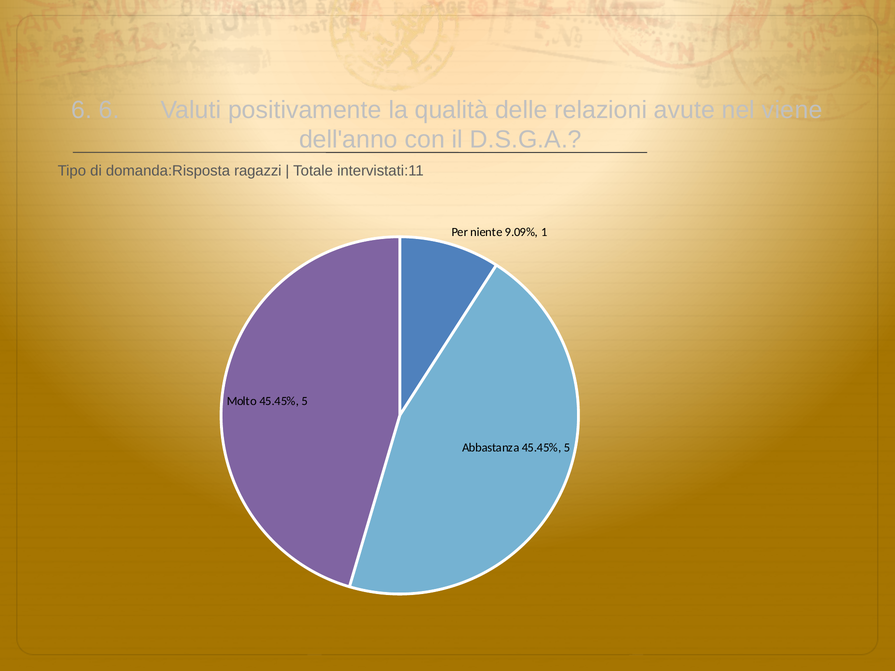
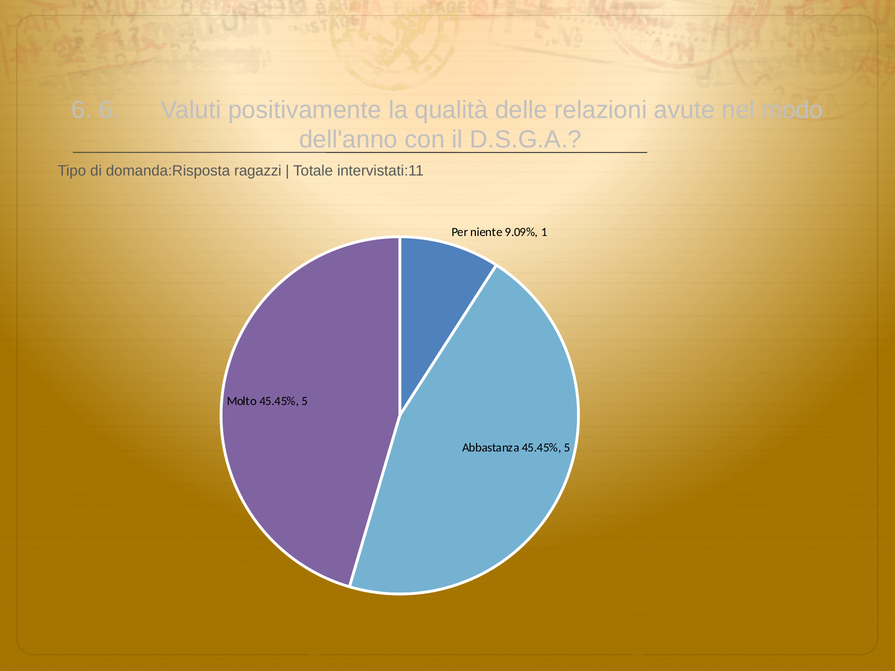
viene: viene -> modo (792, 110)
